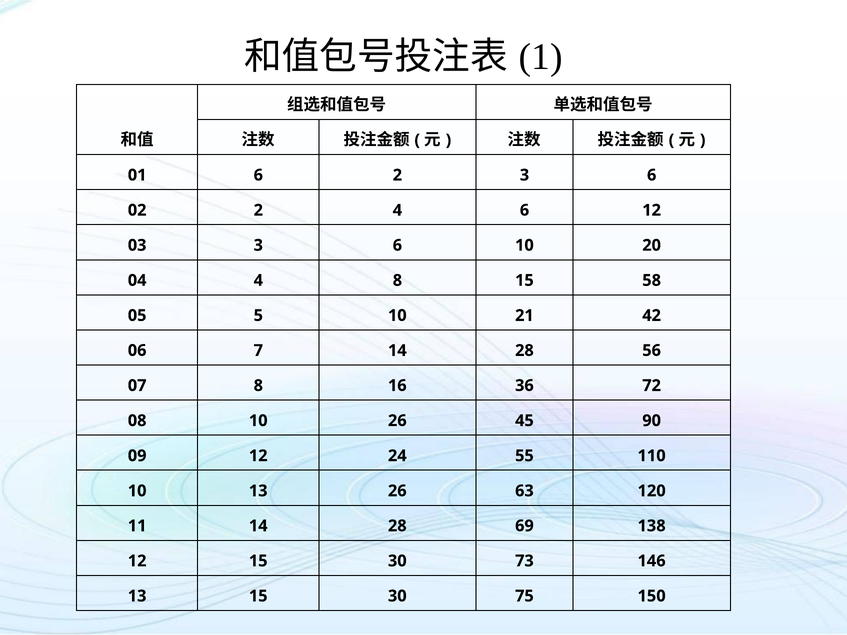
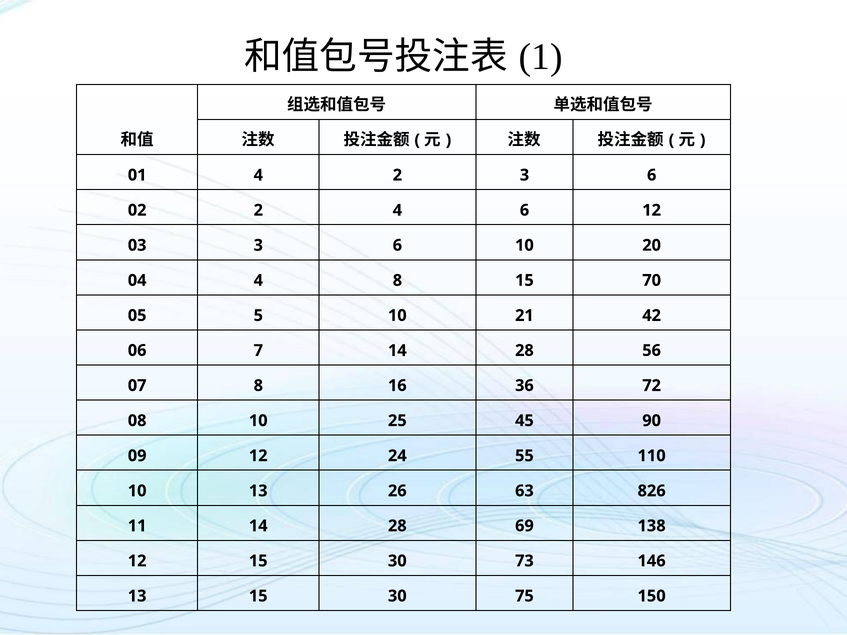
01 6: 6 -> 4 (258, 175)
58: 58 -> 70 (652, 281)
10 26: 26 -> 25 (397, 421)
120: 120 -> 826 (652, 491)
